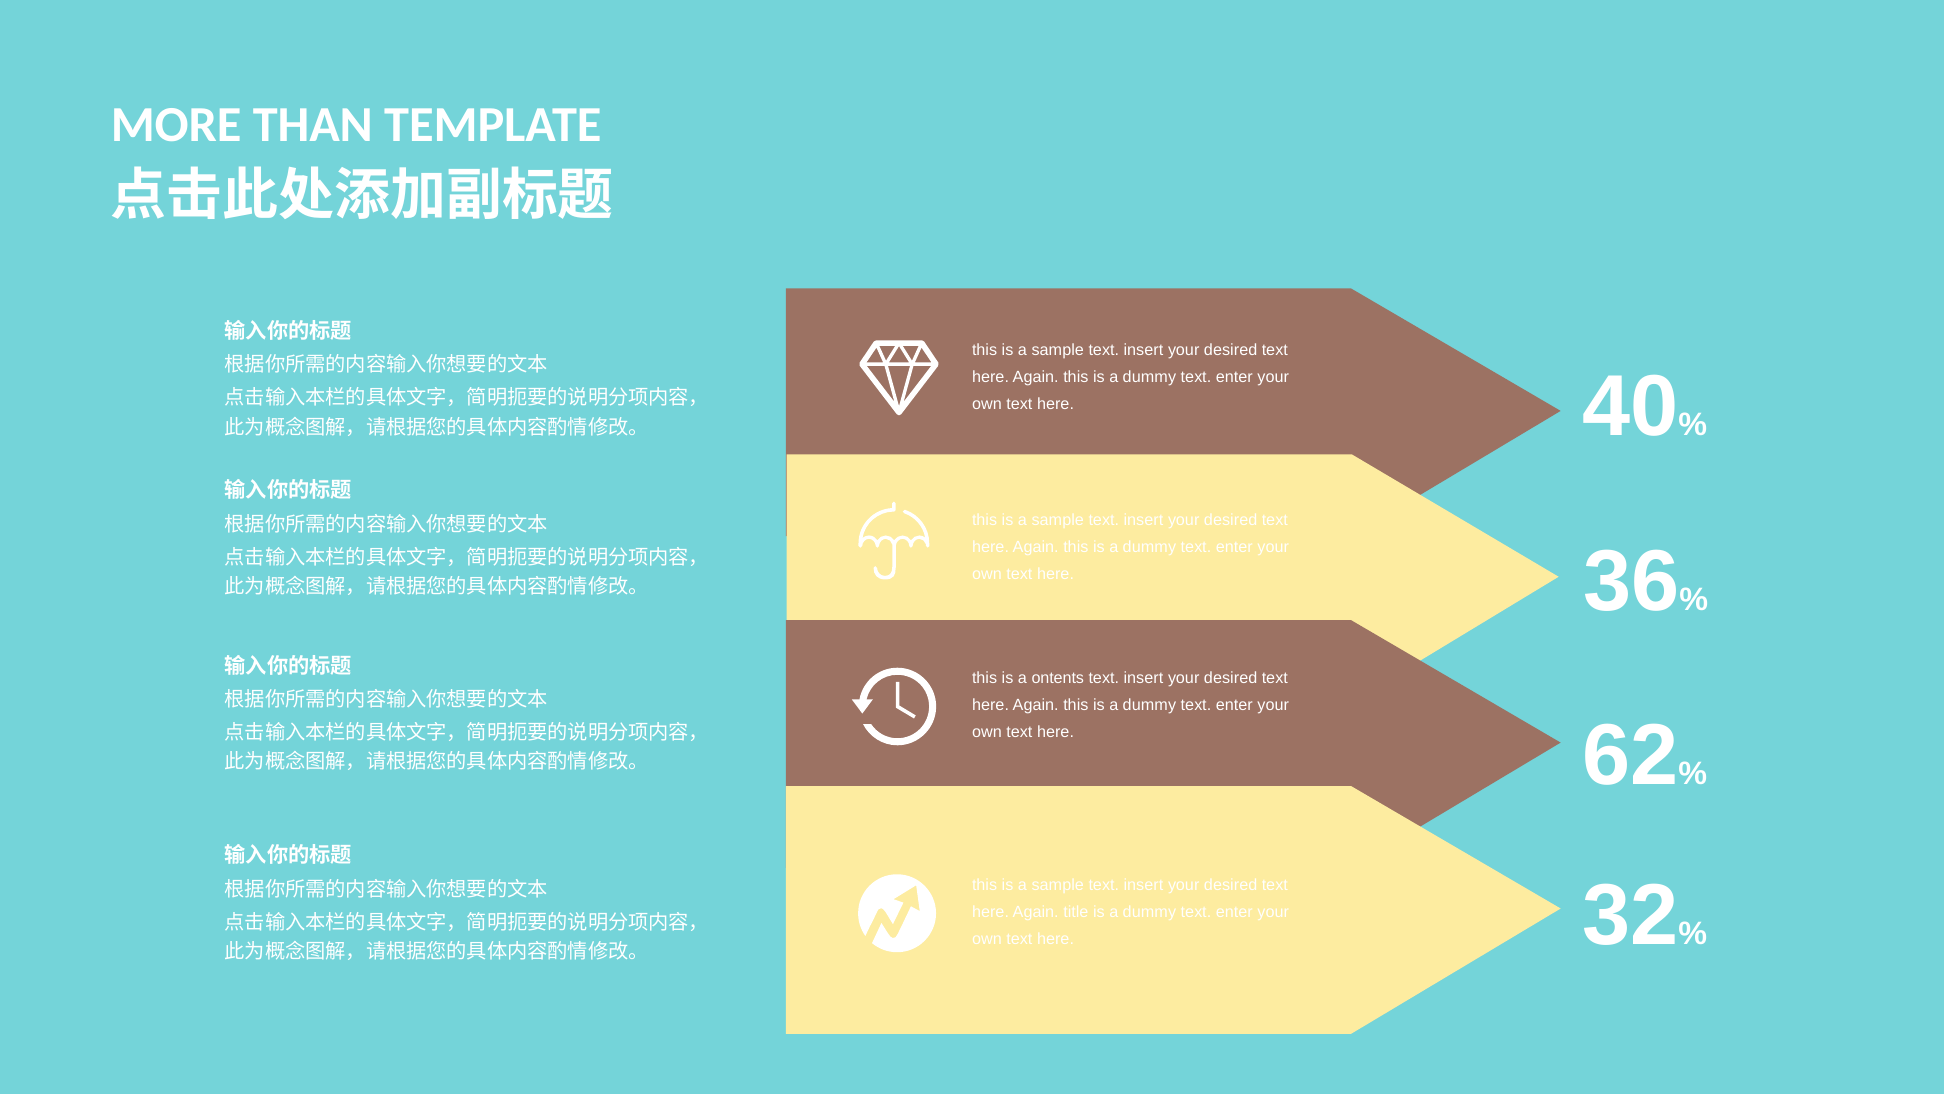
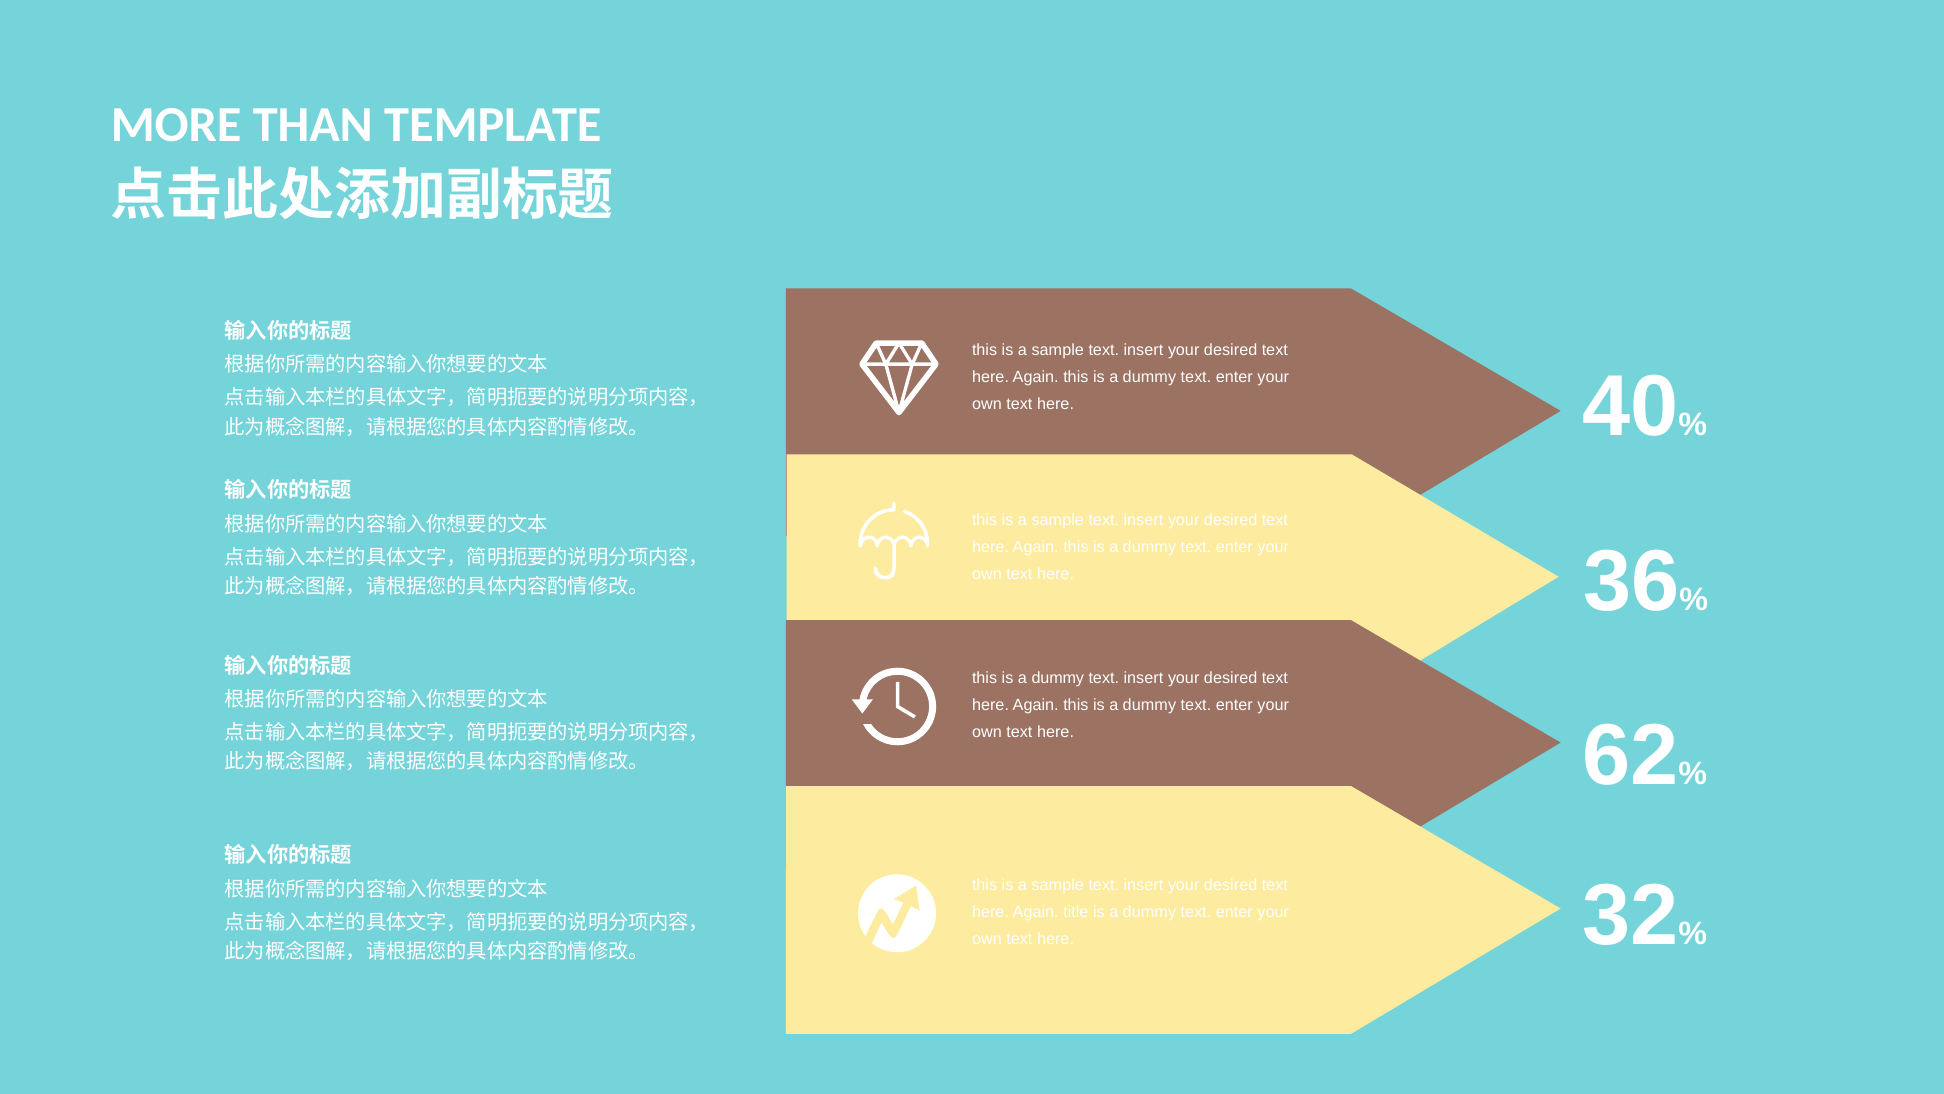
ontents: ontents -> dummy (1058, 678)
